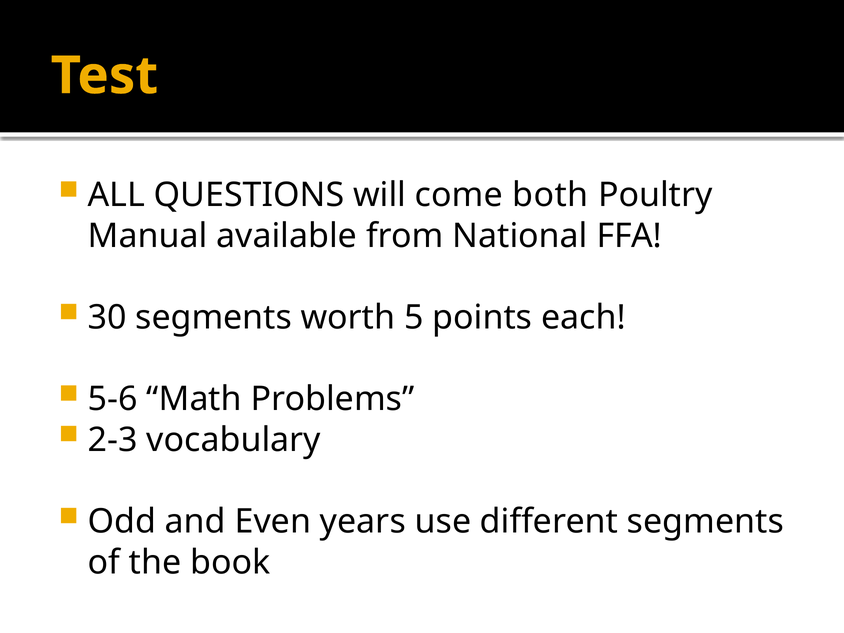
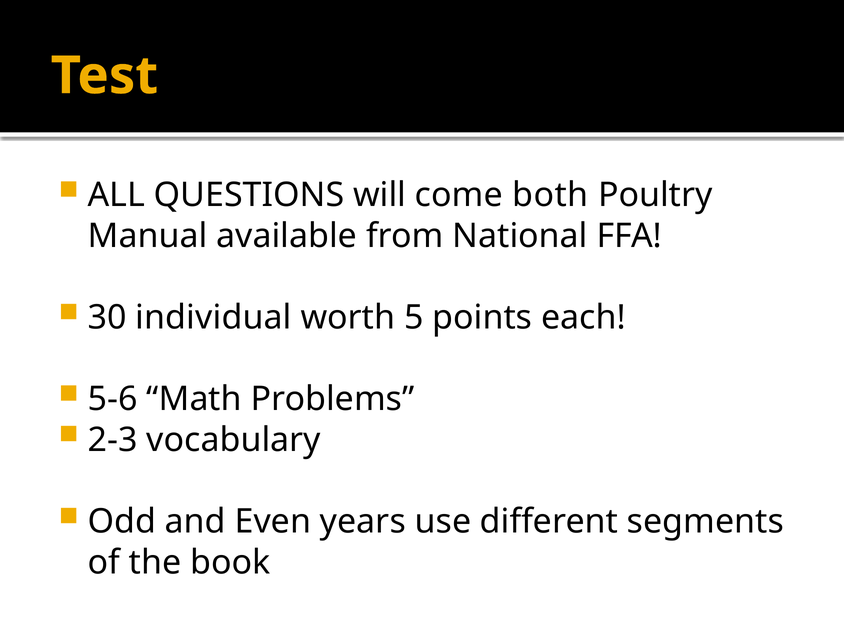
30 segments: segments -> individual (214, 317)
